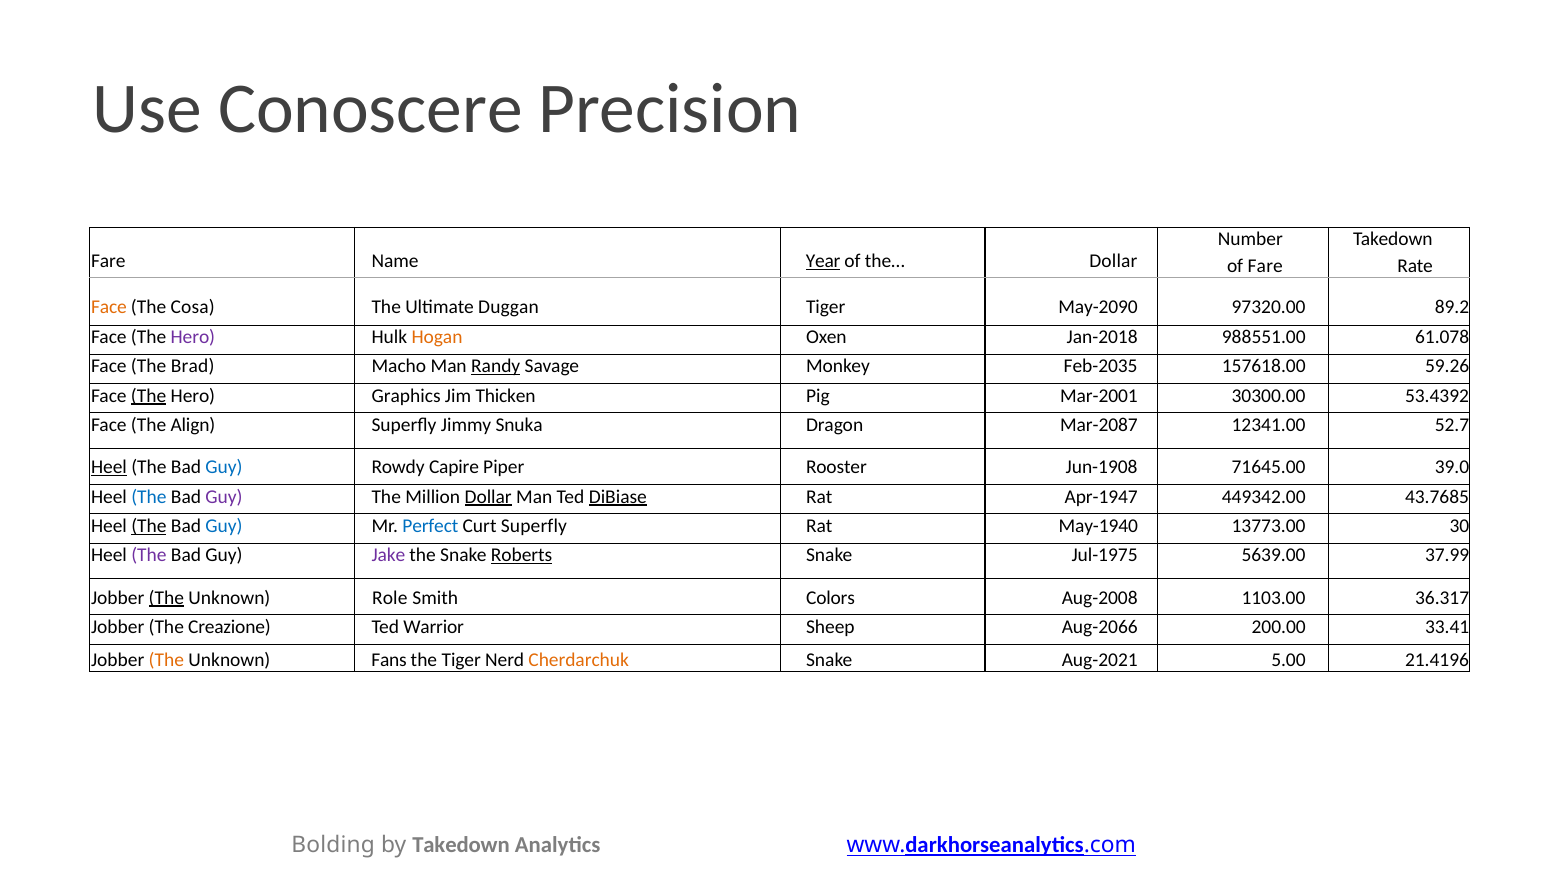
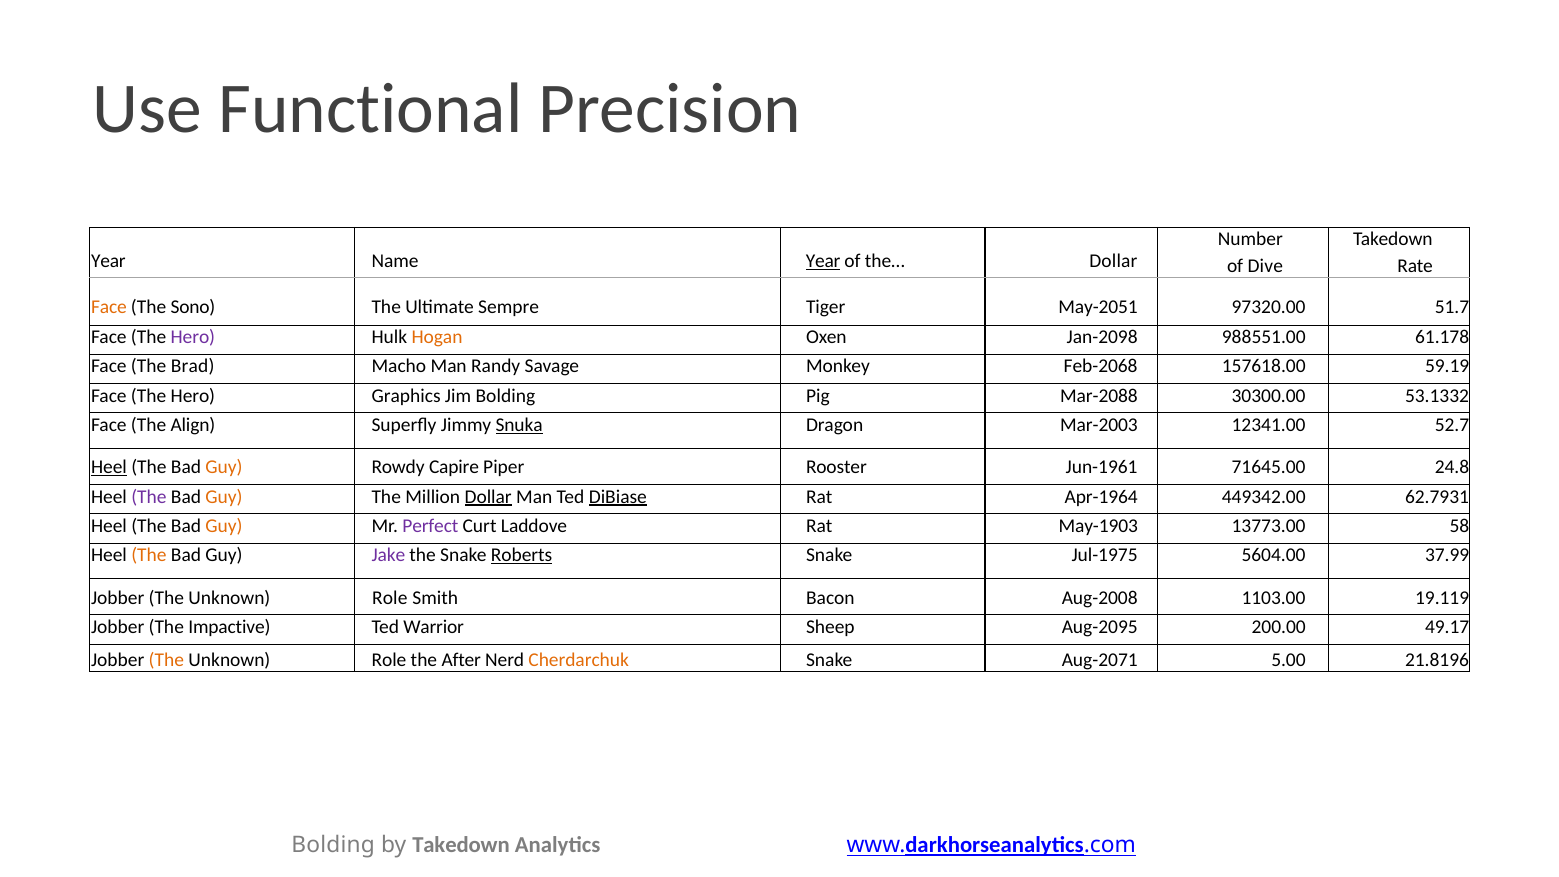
Conoscere: Conoscere -> Functional (370, 109)
Fare: Fare -> Year (108, 261)
of Fare: Fare -> Dive (1265, 266)
Cosa: Cosa -> Sono (193, 307)
Duggan: Duggan -> Sempre (509, 307)
May-2090: May-2090 -> May-2051 (1098, 307)
89.2: 89.2 -> 51.7 (1452, 307)
Jan-2018: Jan-2018 -> Jan-2098 (1102, 337)
61.078: 61.078 -> 61.178 (1442, 337)
Randy underline: present -> none (496, 366)
Feb-2035: Feb-2035 -> Feb-2068 (1101, 366)
59.26: 59.26 -> 59.19 (1447, 366)
The underline: present -> none (149, 396)
Jim Thicken: Thicken -> Bolding (505, 396)
Mar-2001: Mar-2001 -> Mar-2088 (1099, 396)
53.4392: 53.4392 -> 53.1332 (1437, 396)
Snuka underline: none -> present (519, 425)
Mar-2087: Mar-2087 -> Mar-2003 (1099, 425)
Guy colour: blue -> orange (224, 467)
Jun-1908: Jun-1908 -> Jun-1961 (1102, 467)
39.0: 39.0 -> 24.8 (1452, 467)
The colour: blue -> purple (149, 497)
Guy colour: purple -> orange (224, 497)
Apr-1947: Apr-1947 -> Apr-1964 (1101, 497)
43.7685: 43.7685 -> 62.7931 (1437, 497)
The underline: present -> none (149, 526)
Guy colour: blue -> orange (224, 526)
Perfect colour: blue -> purple (430, 526)
Curt Superfly: Superfly -> Laddove (534, 526)
May-1940: May-1940 -> May-1903 (1098, 526)
30: 30 -> 58 (1460, 526)
The colour: purple -> orange (149, 555)
5639.00: 5639.00 -> 5604.00 (1274, 555)
The underline: present -> none (166, 598)
Colors: Colors -> Bacon (830, 598)
36.317: 36.317 -> 19.119 (1442, 598)
Creazione: Creazione -> Impactive (229, 627)
Aug-2066: Aug-2066 -> Aug-2095 (1100, 627)
33.41: 33.41 -> 49.17 (1447, 627)
Fans: Fans -> Role (389, 660)
the Tiger: Tiger -> After (461, 660)
Aug-2021: Aug-2021 -> Aug-2071 (1100, 660)
21.4196: 21.4196 -> 21.8196 (1437, 660)
